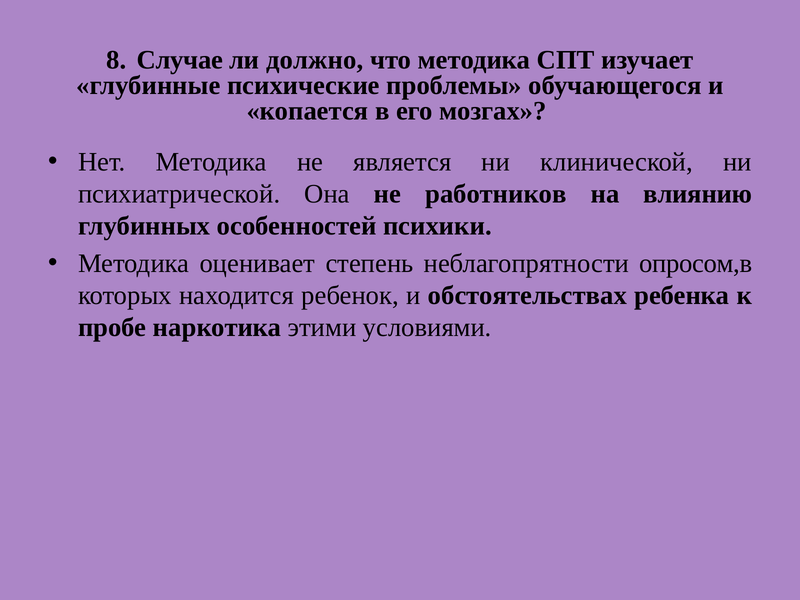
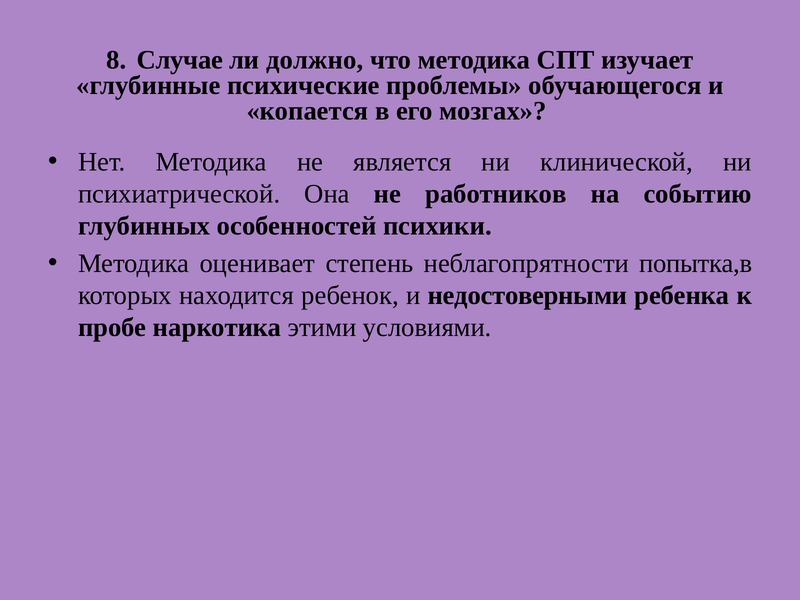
влиянию: влиянию -> событию (698, 194)
опросом,в: опросом,в -> попытка,в (696, 263)
обстоятельствах: обстоятельствах -> недостоверными (528, 295)
